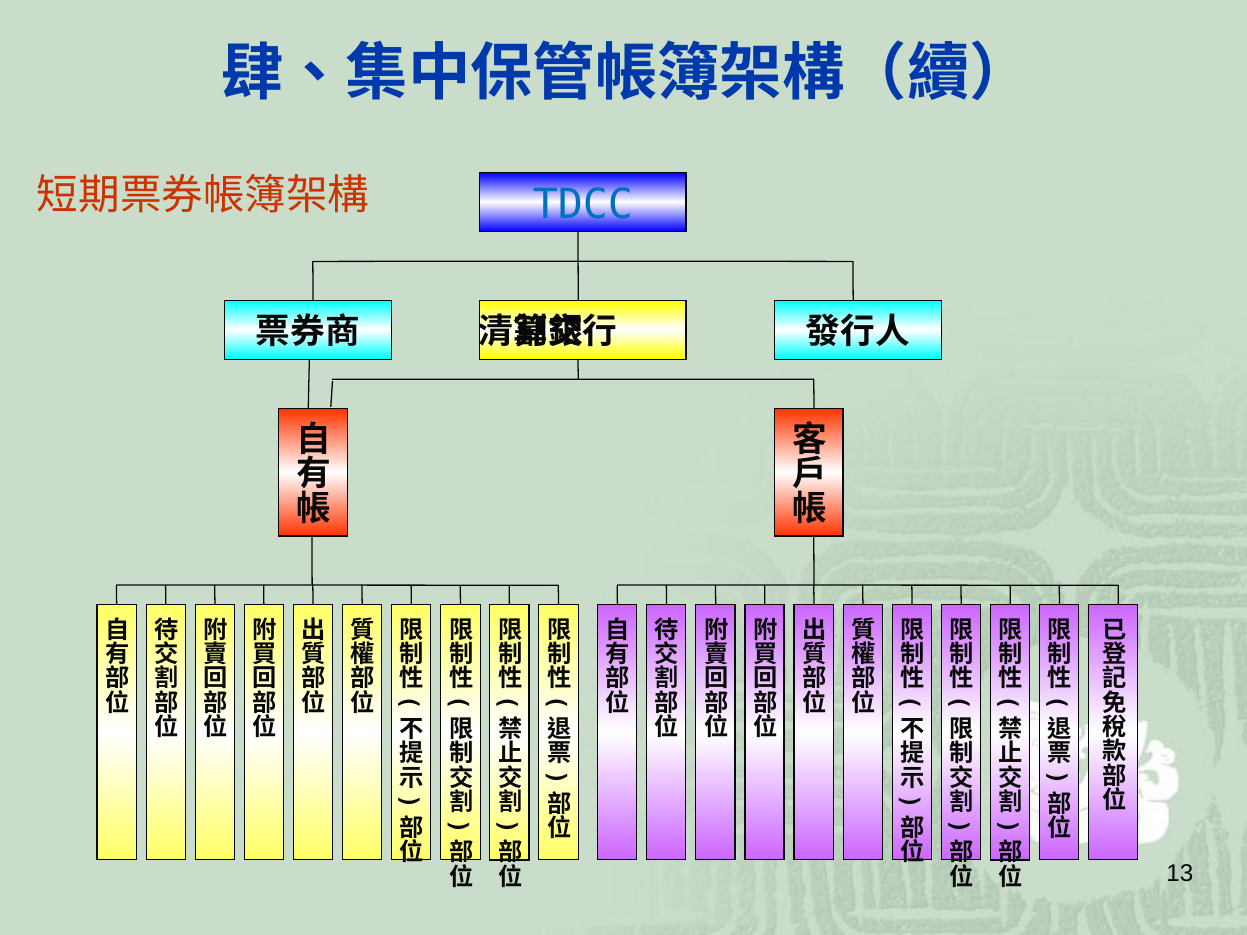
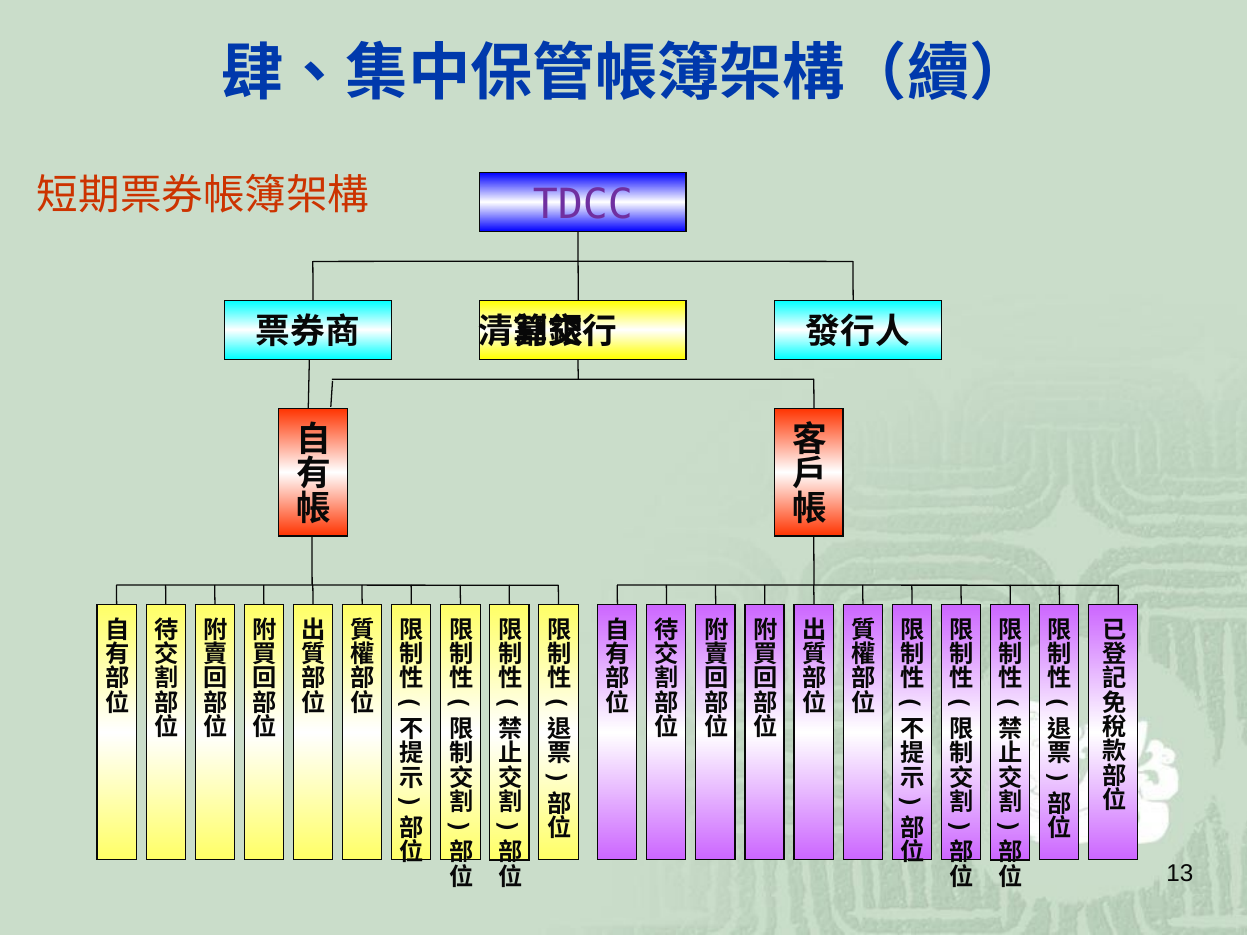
TDCC colour: blue -> purple (583, 205)
